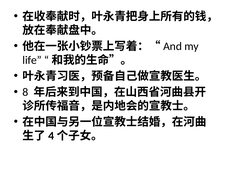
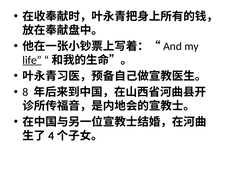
life underline: none -> present (32, 60)
